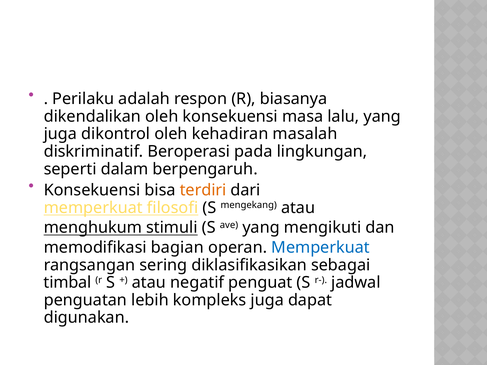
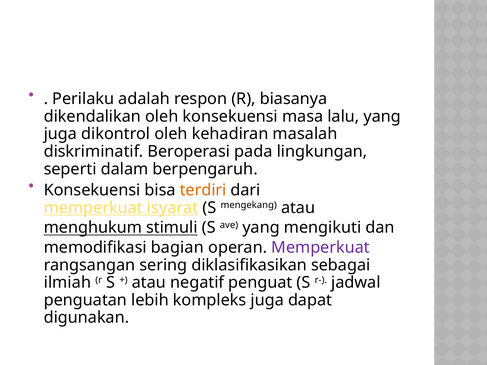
filosofi: filosofi -> isyarat (173, 208)
Memperkuat colour: blue -> purple (321, 248)
timbal: timbal -> ilmiah (67, 283)
